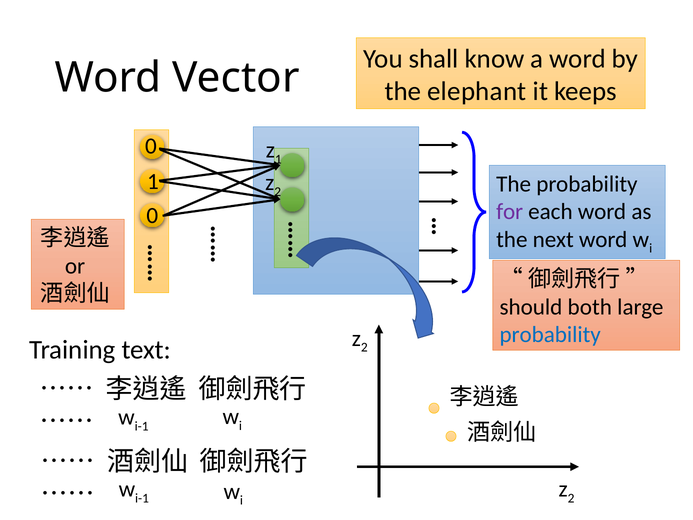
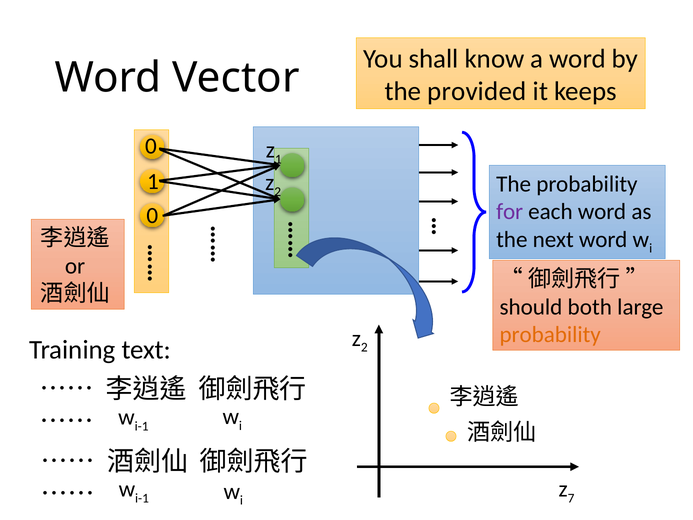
elephant: elephant -> provided (477, 91)
probability colour: blue -> orange (550, 335)
2: 2 -> 7 (571, 498)
